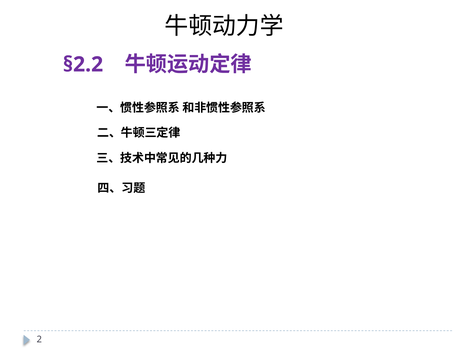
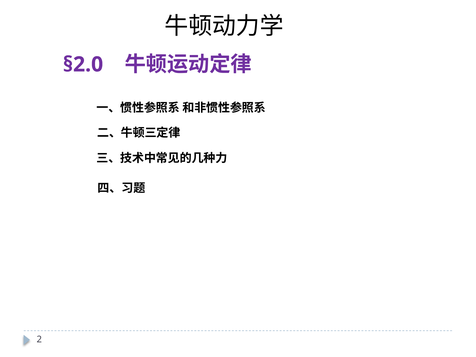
§2.2: §2.2 -> §2.0 (83, 64)
